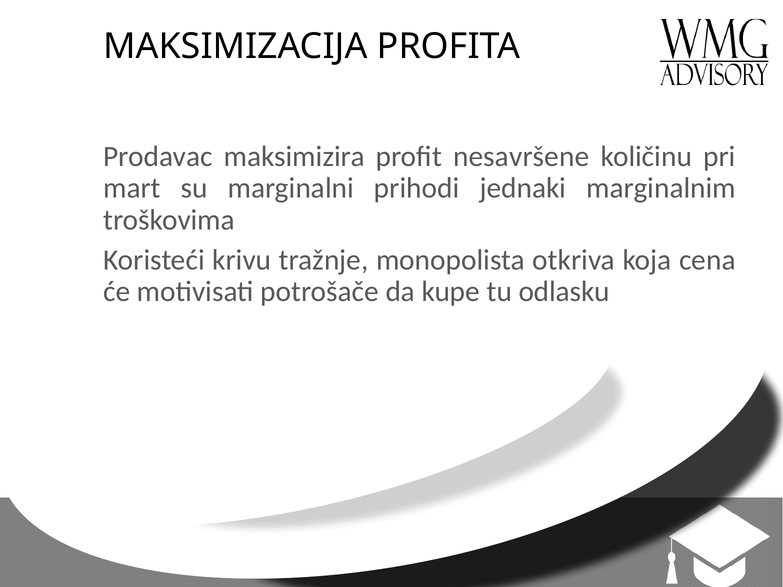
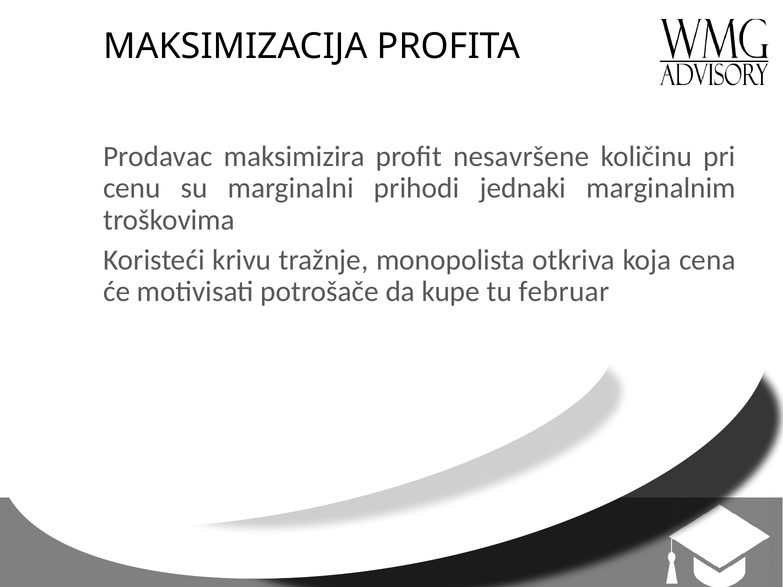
mart: mart -> cenu (132, 188)
odlasku: odlasku -> februar (564, 292)
